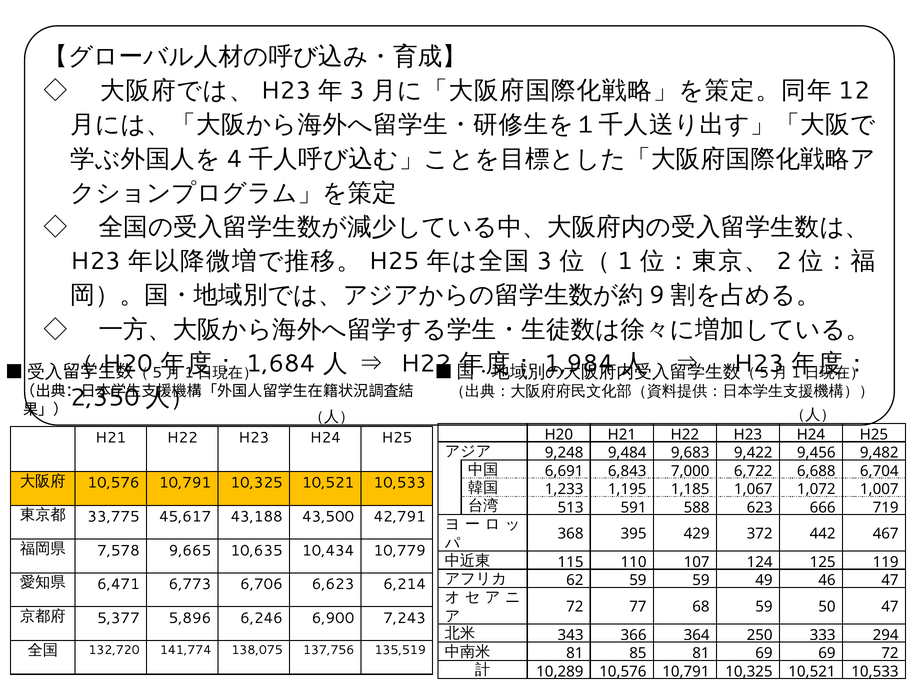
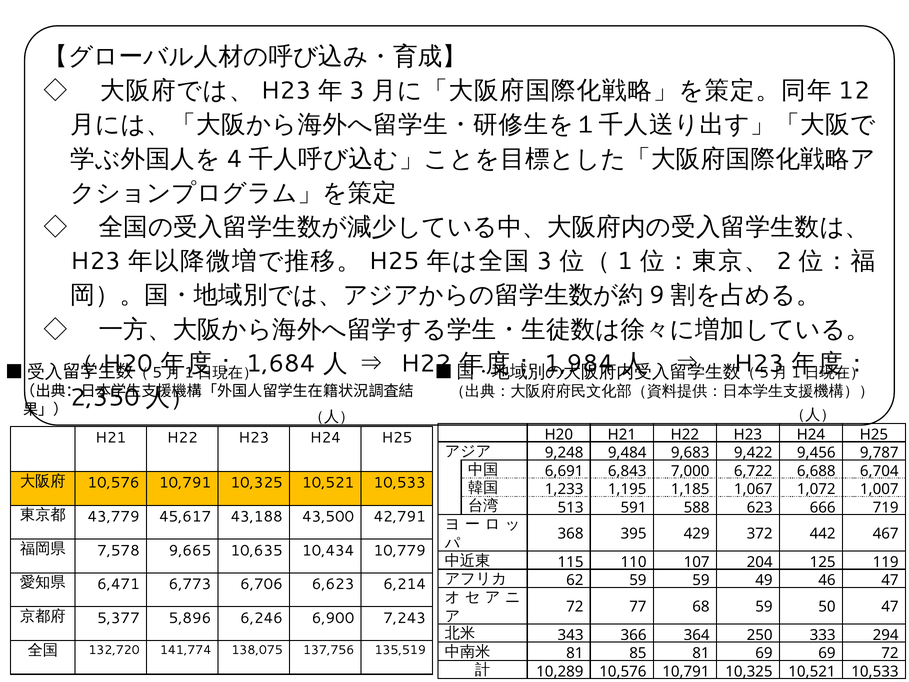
9,482: 9,482 -> 9,787 (879, 453)
33,775: 33,775 -> 43,779 (114, 517)
124: 124 -> 204 (760, 562)
